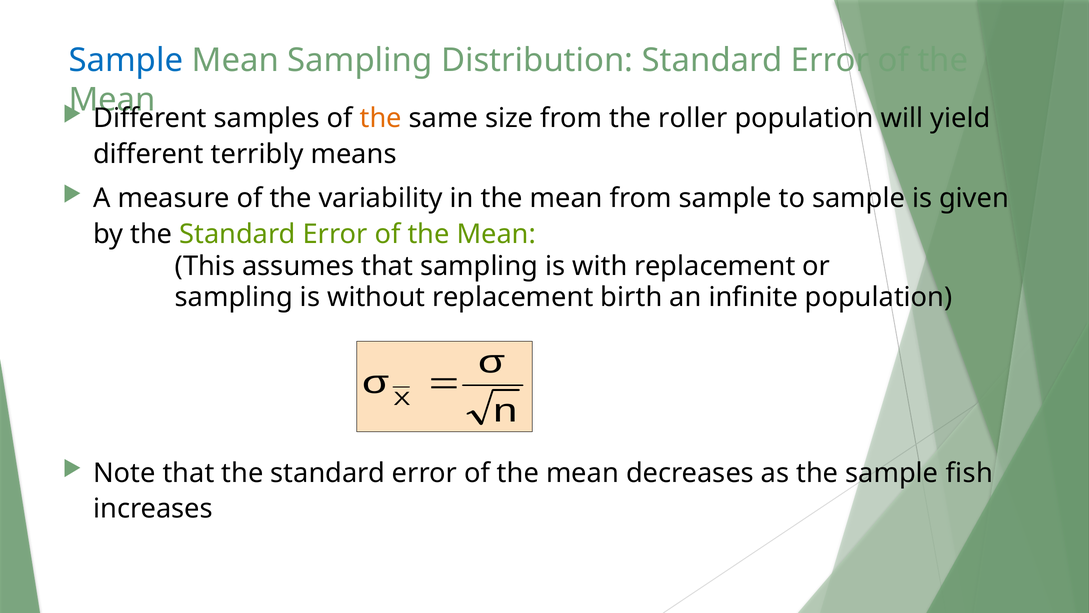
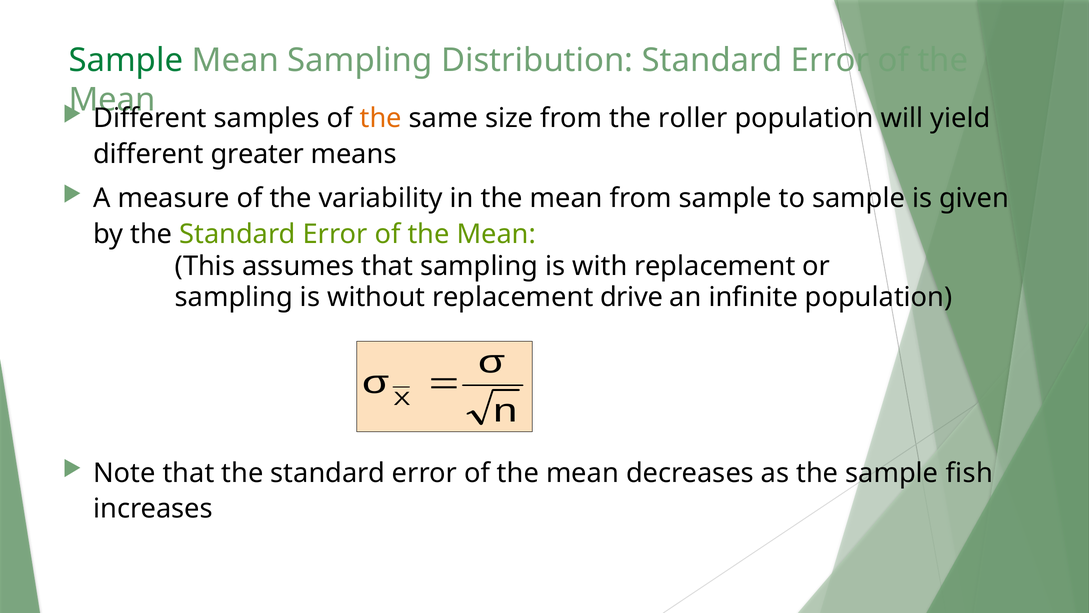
Sample colour: blue -> green (126, 60)
terribly: terribly -> greater (257, 154)
birth: birth -> drive (632, 297)
